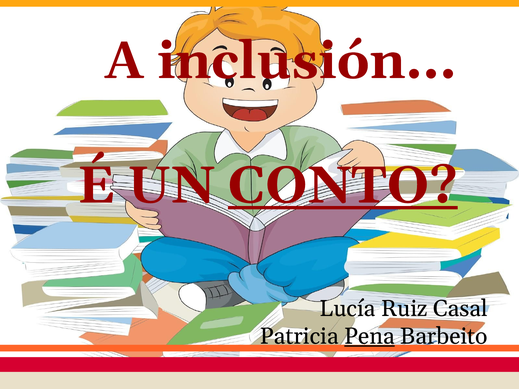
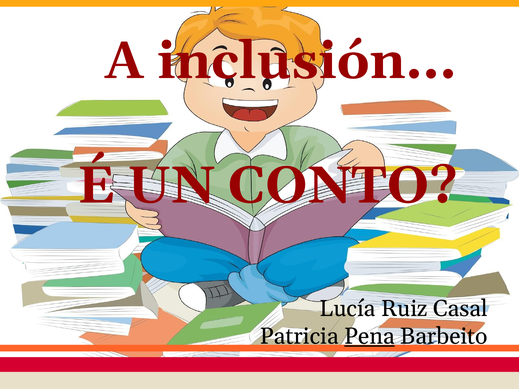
CONTO underline: present -> none (343, 186)
